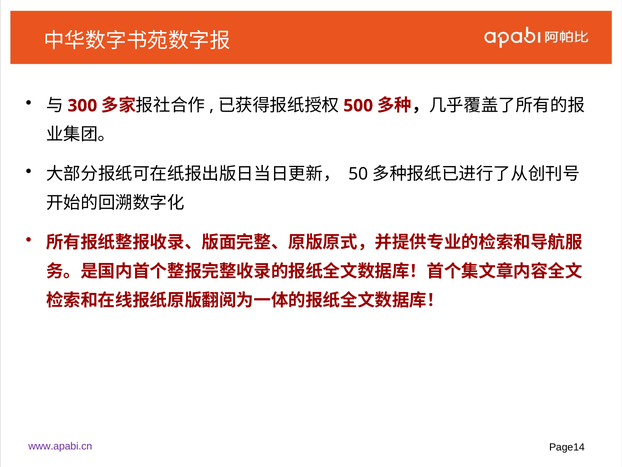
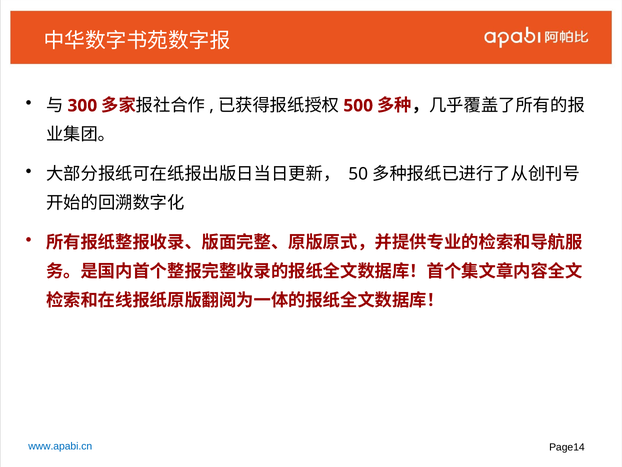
www.apabi.cn colour: purple -> blue (60, 446)
